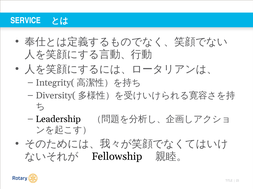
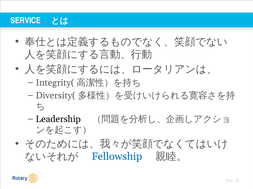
Fellowship colour: black -> blue (117, 157)
